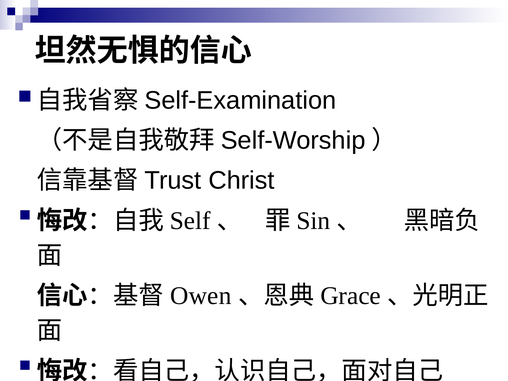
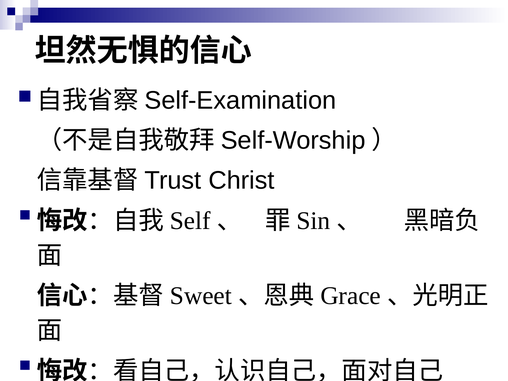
Owen: Owen -> Sweet (201, 296)
